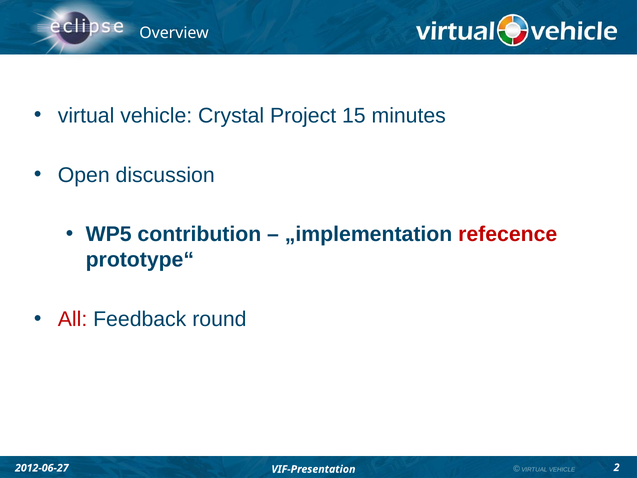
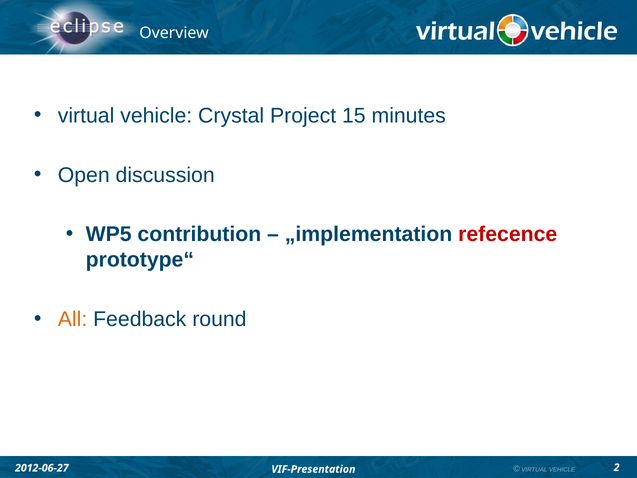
All colour: red -> orange (73, 319)
